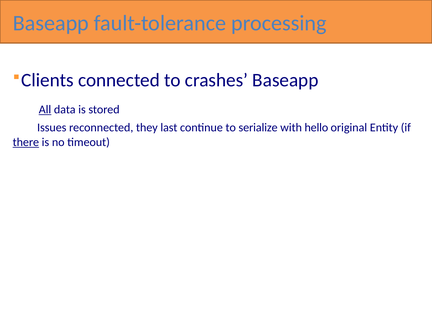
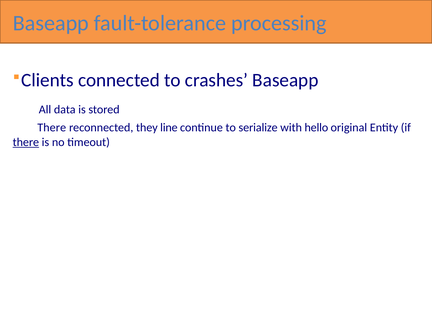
All underline: present -> none (45, 109)
Issues: Issues -> There (52, 128)
last: last -> line (169, 128)
